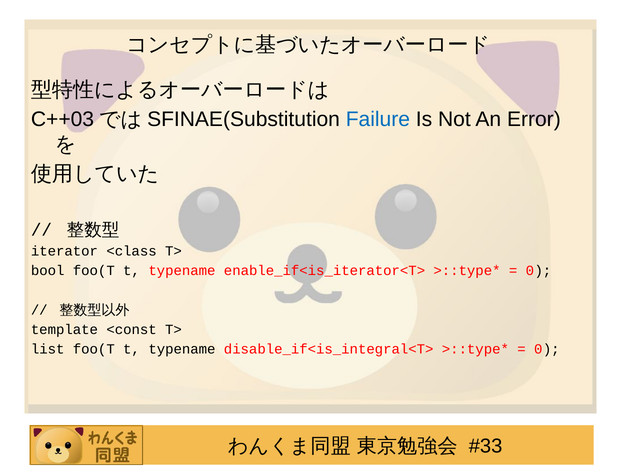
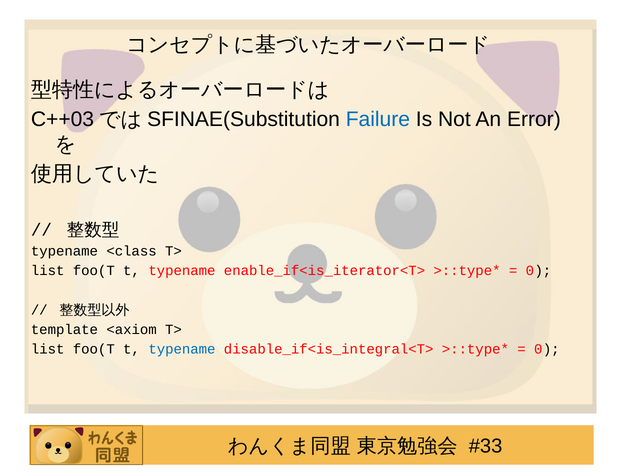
iterator: iterator -> typename (64, 251)
bool: bool -> list (48, 271)
<const: <const -> <axiom (132, 330)
typename colour: black -> blue (182, 349)
